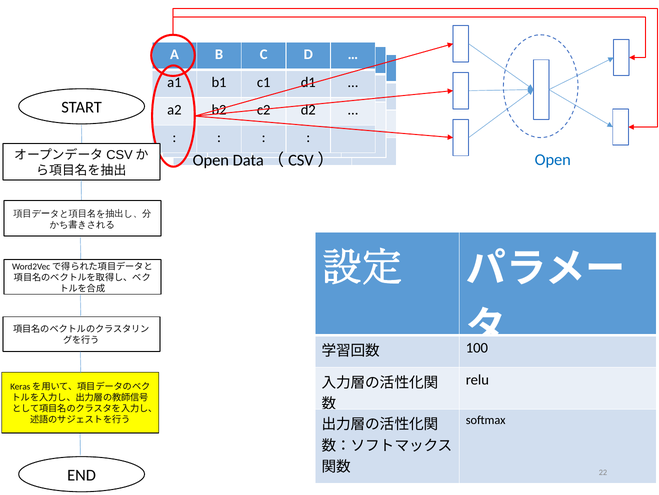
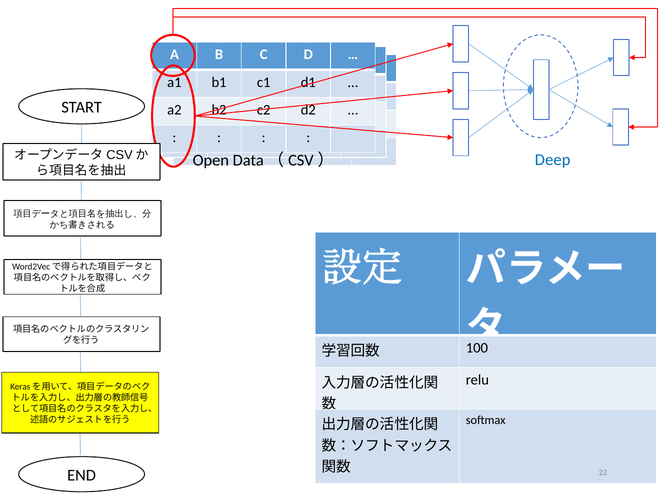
Open: Open -> Deep (553, 159)
